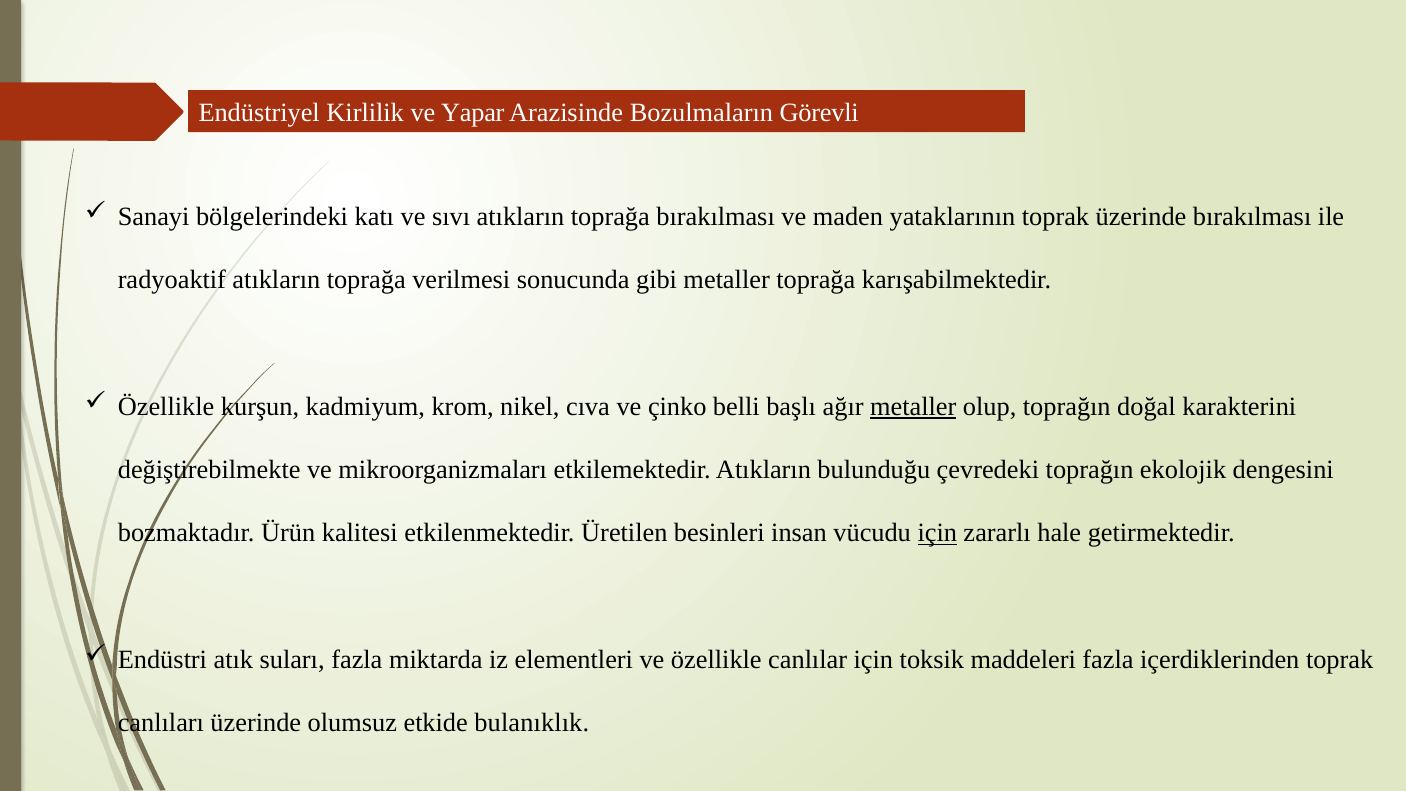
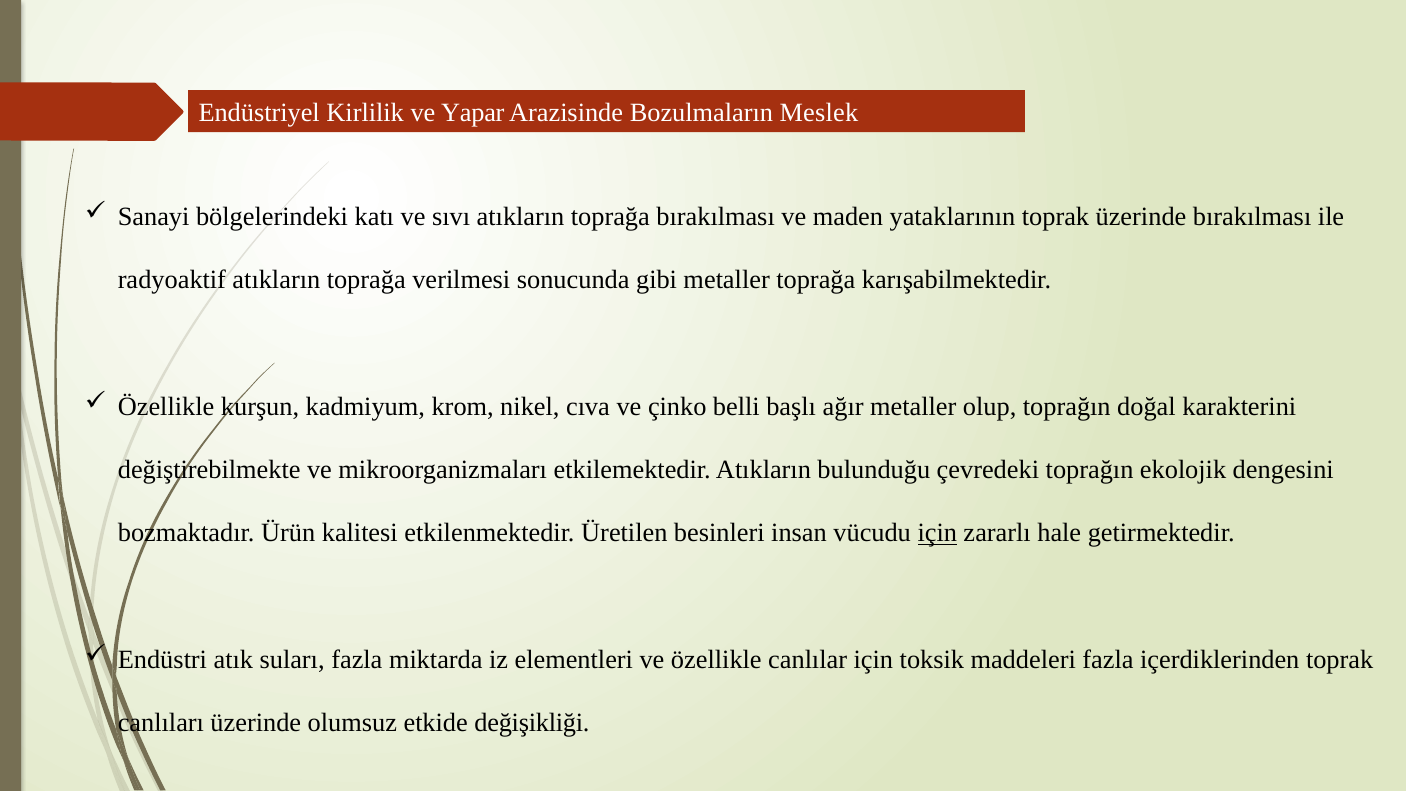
Görevli: Görevli -> Meslek (819, 113)
metaller underline: present -> none (913, 407)
bulanıklık: bulanıklık -> değişikliği (532, 723)
